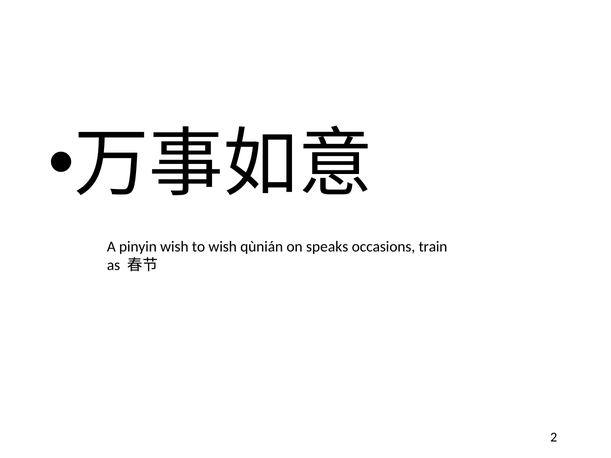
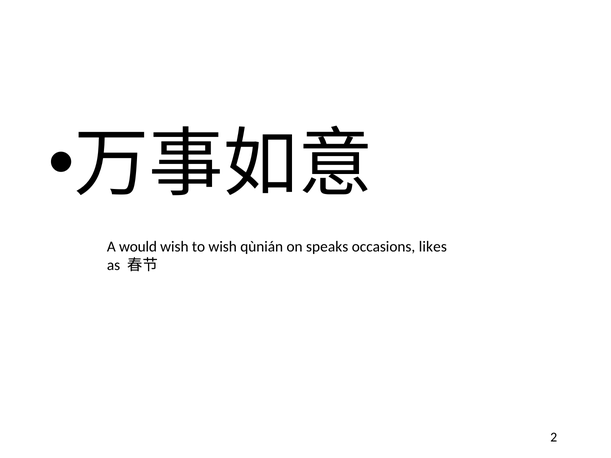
pinyin: pinyin -> would (138, 247)
train: train -> likes (433, 247)
